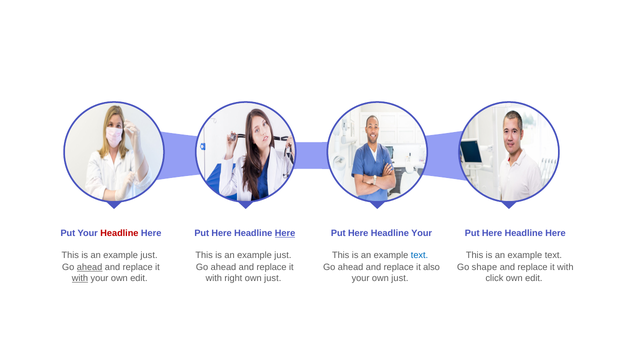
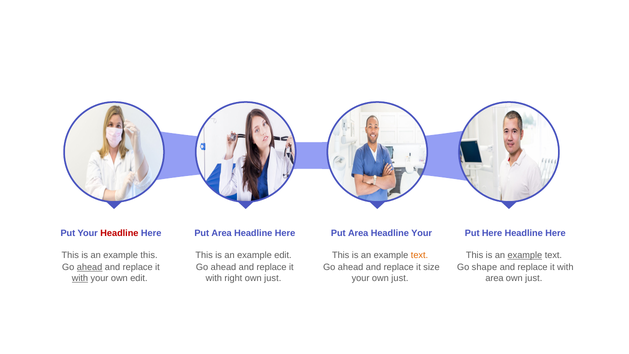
Here: Here -> Area (222, 233)
Here underline: present -> none (285, 233)
Here: Here -> Area (358, 233)
just: just -> this (149, 255)
just: just -> edit (283, 255)
text colour: blue -> orange (420, 255)
example underline: none -> present (525, 255)
also: also -> size (431, 267)
click: click -> area (494, 278)
edit: edit -> just (534, 278)
